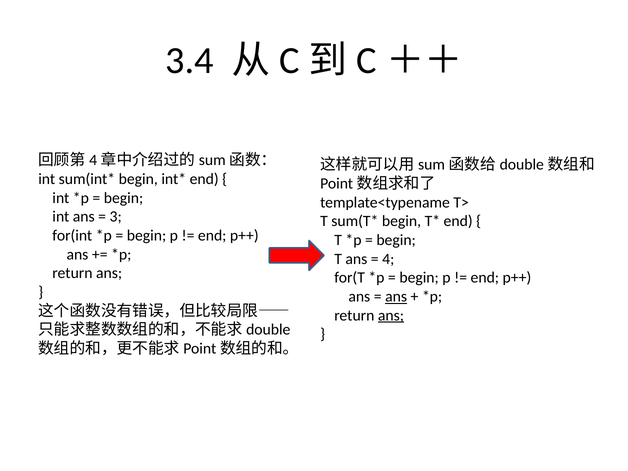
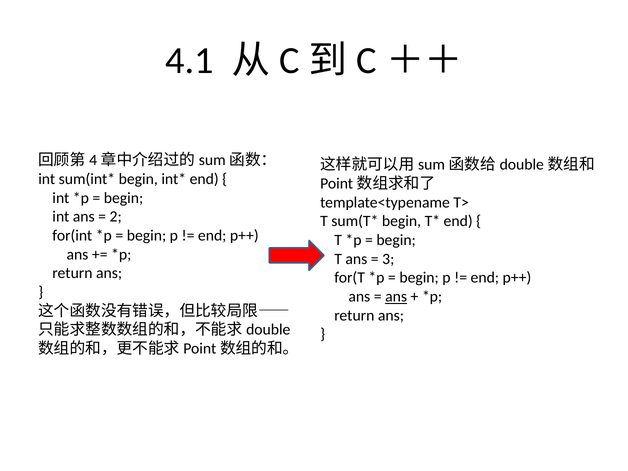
3.4: 3.4 -> 4.1 (189, 61)
3: 3 -> 2 (116, 217)
4: 4 -> 3 (388, 259)
ans underline: present -> none (391, 315)
